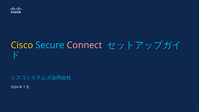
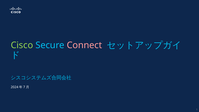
Cisco colour: yellow -> light green (22, 45)
